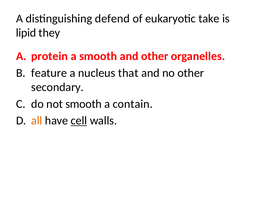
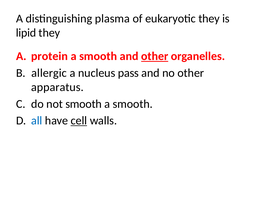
defend: defend -> plasma (112, 18)
eukaryotic take: take -> they (209, 18)
other underline: none -> present (155, 56)
feature: feature -> allergic (49, 73)
that: that -> pass (128, 73)
secondary: secondary -> apparatus (57, 87)
contain: contain -> smooth (133, 104)
all colour: orange -> blue (37, 121)
